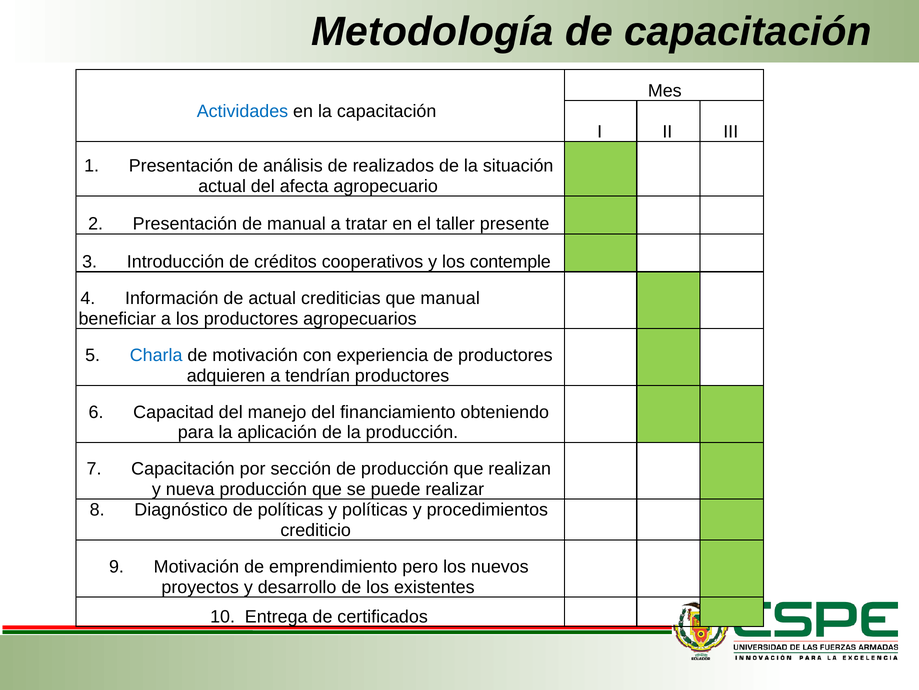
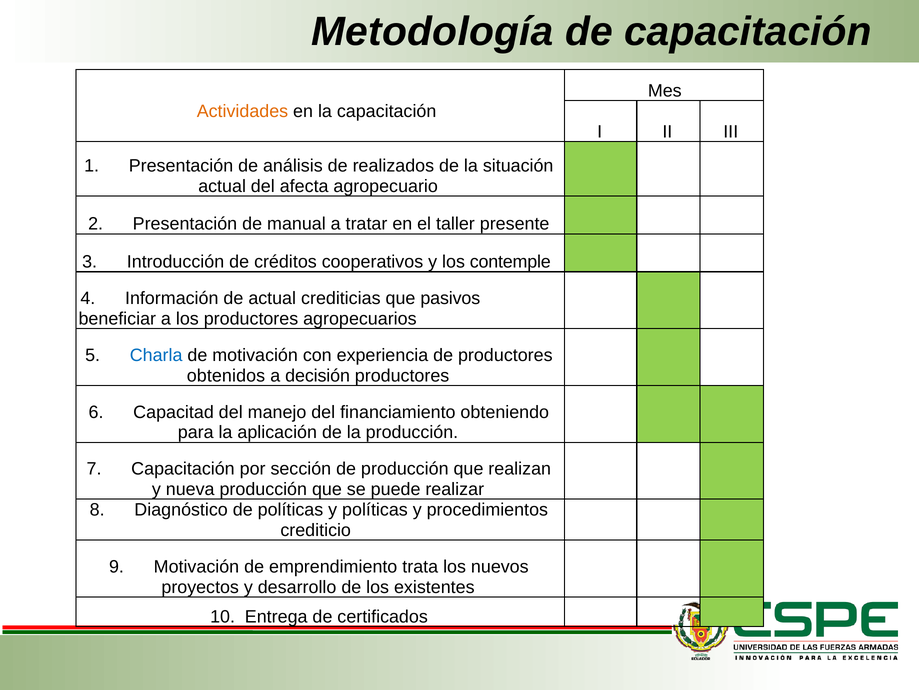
Actividades colour: blue -> orange (242, 111)
que manual: manual -> pasivos (450, 298)
adquieren: adquieren -> obtenidos (226, 375)
tendrían: tendrían -> decisión (318, 375)
pero: pero -> trata (420, 566)
